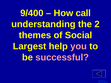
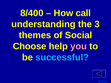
9/400: 9/400 -> 8/400 (32, 13)
2: 2 -> 3 (97, 24)
Largest: Largest -> Choose (30, 46)
successful colour: pink -> light blue (62, 58)
